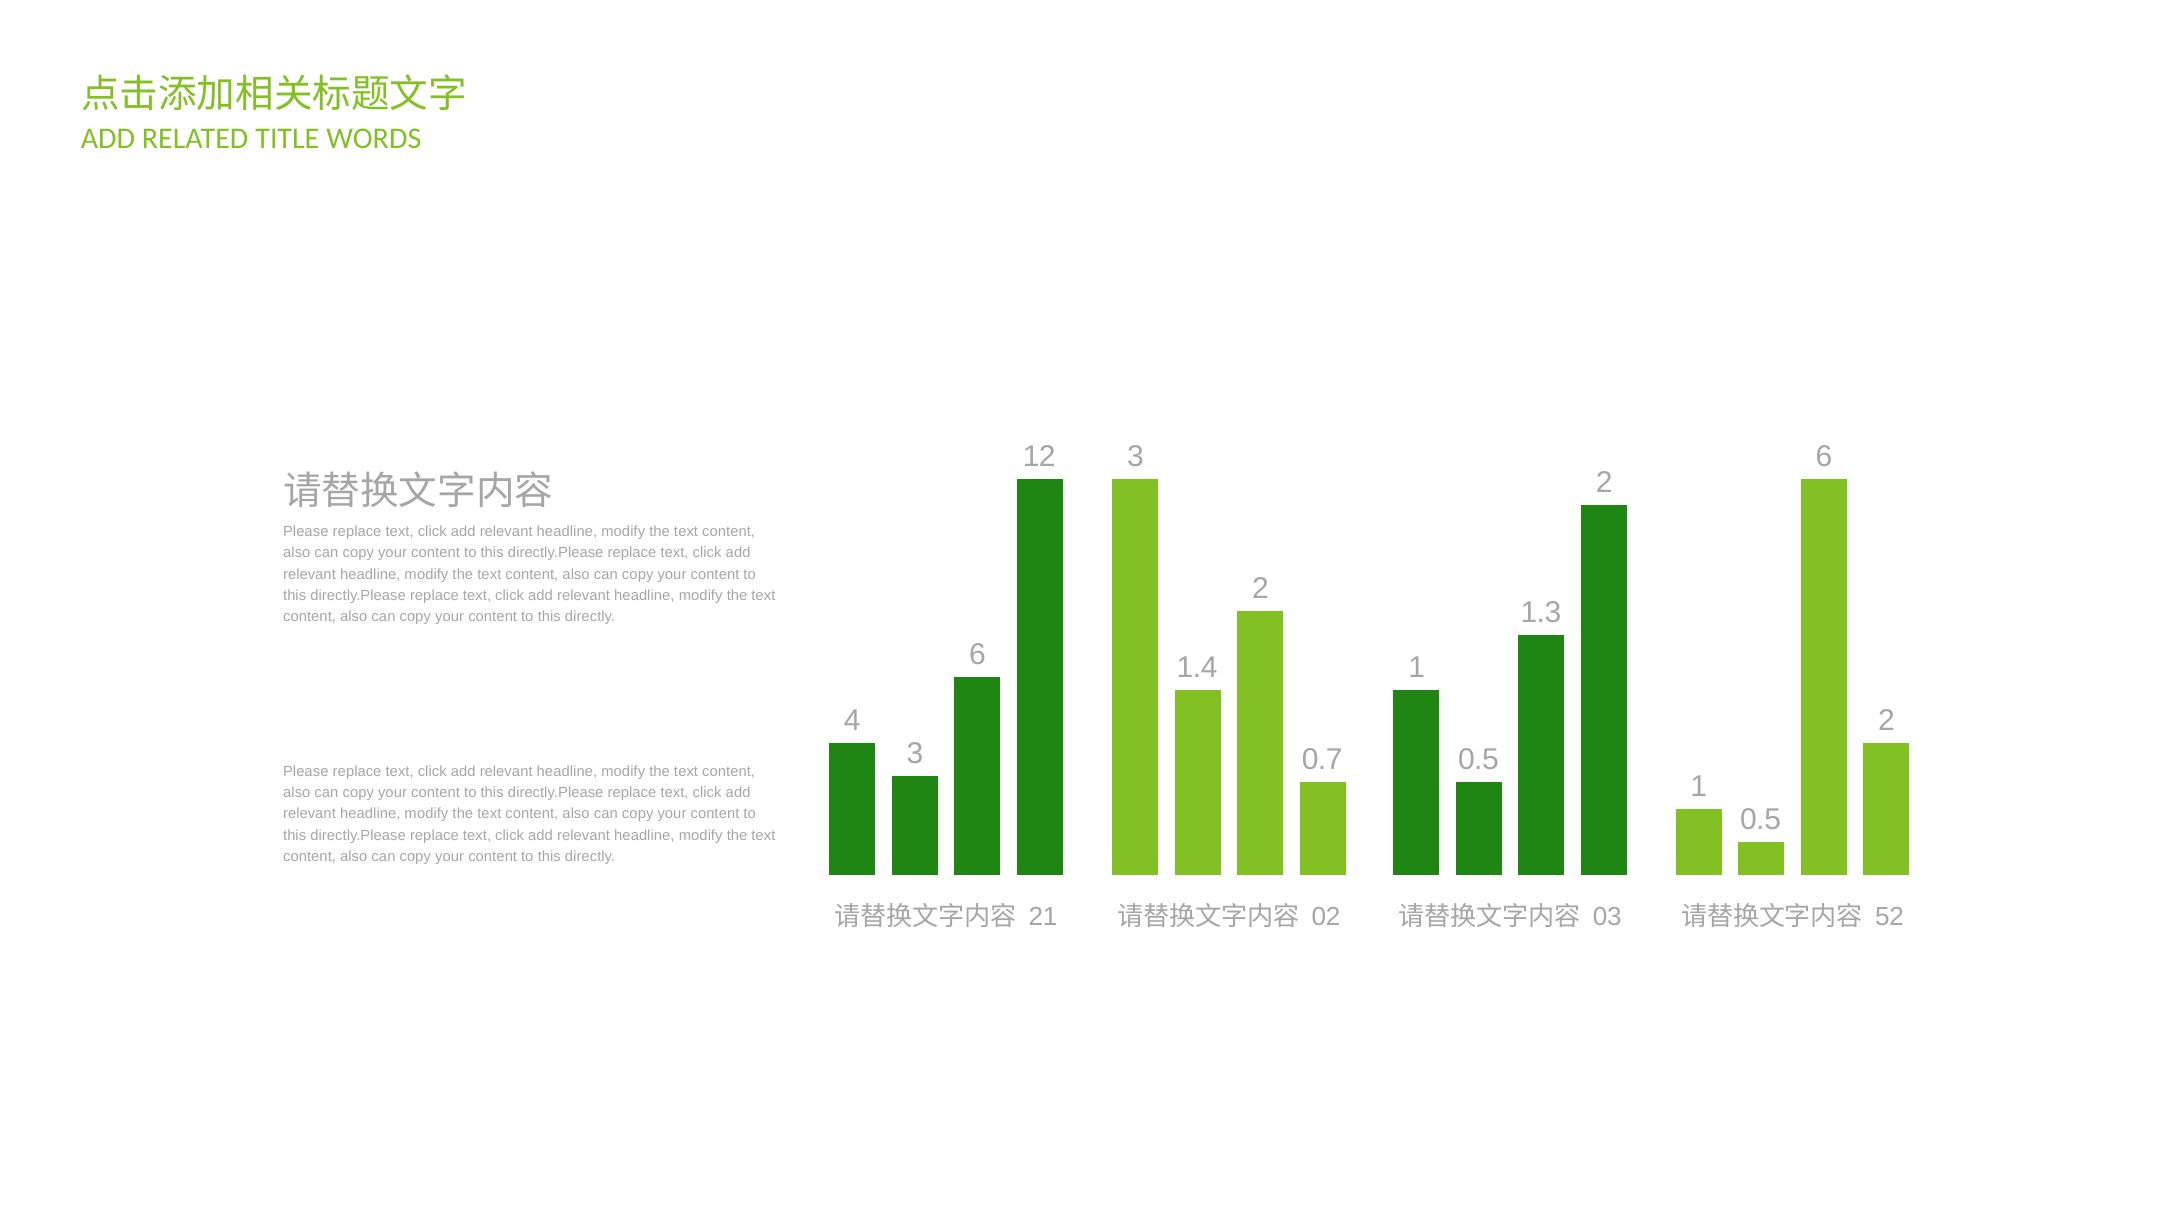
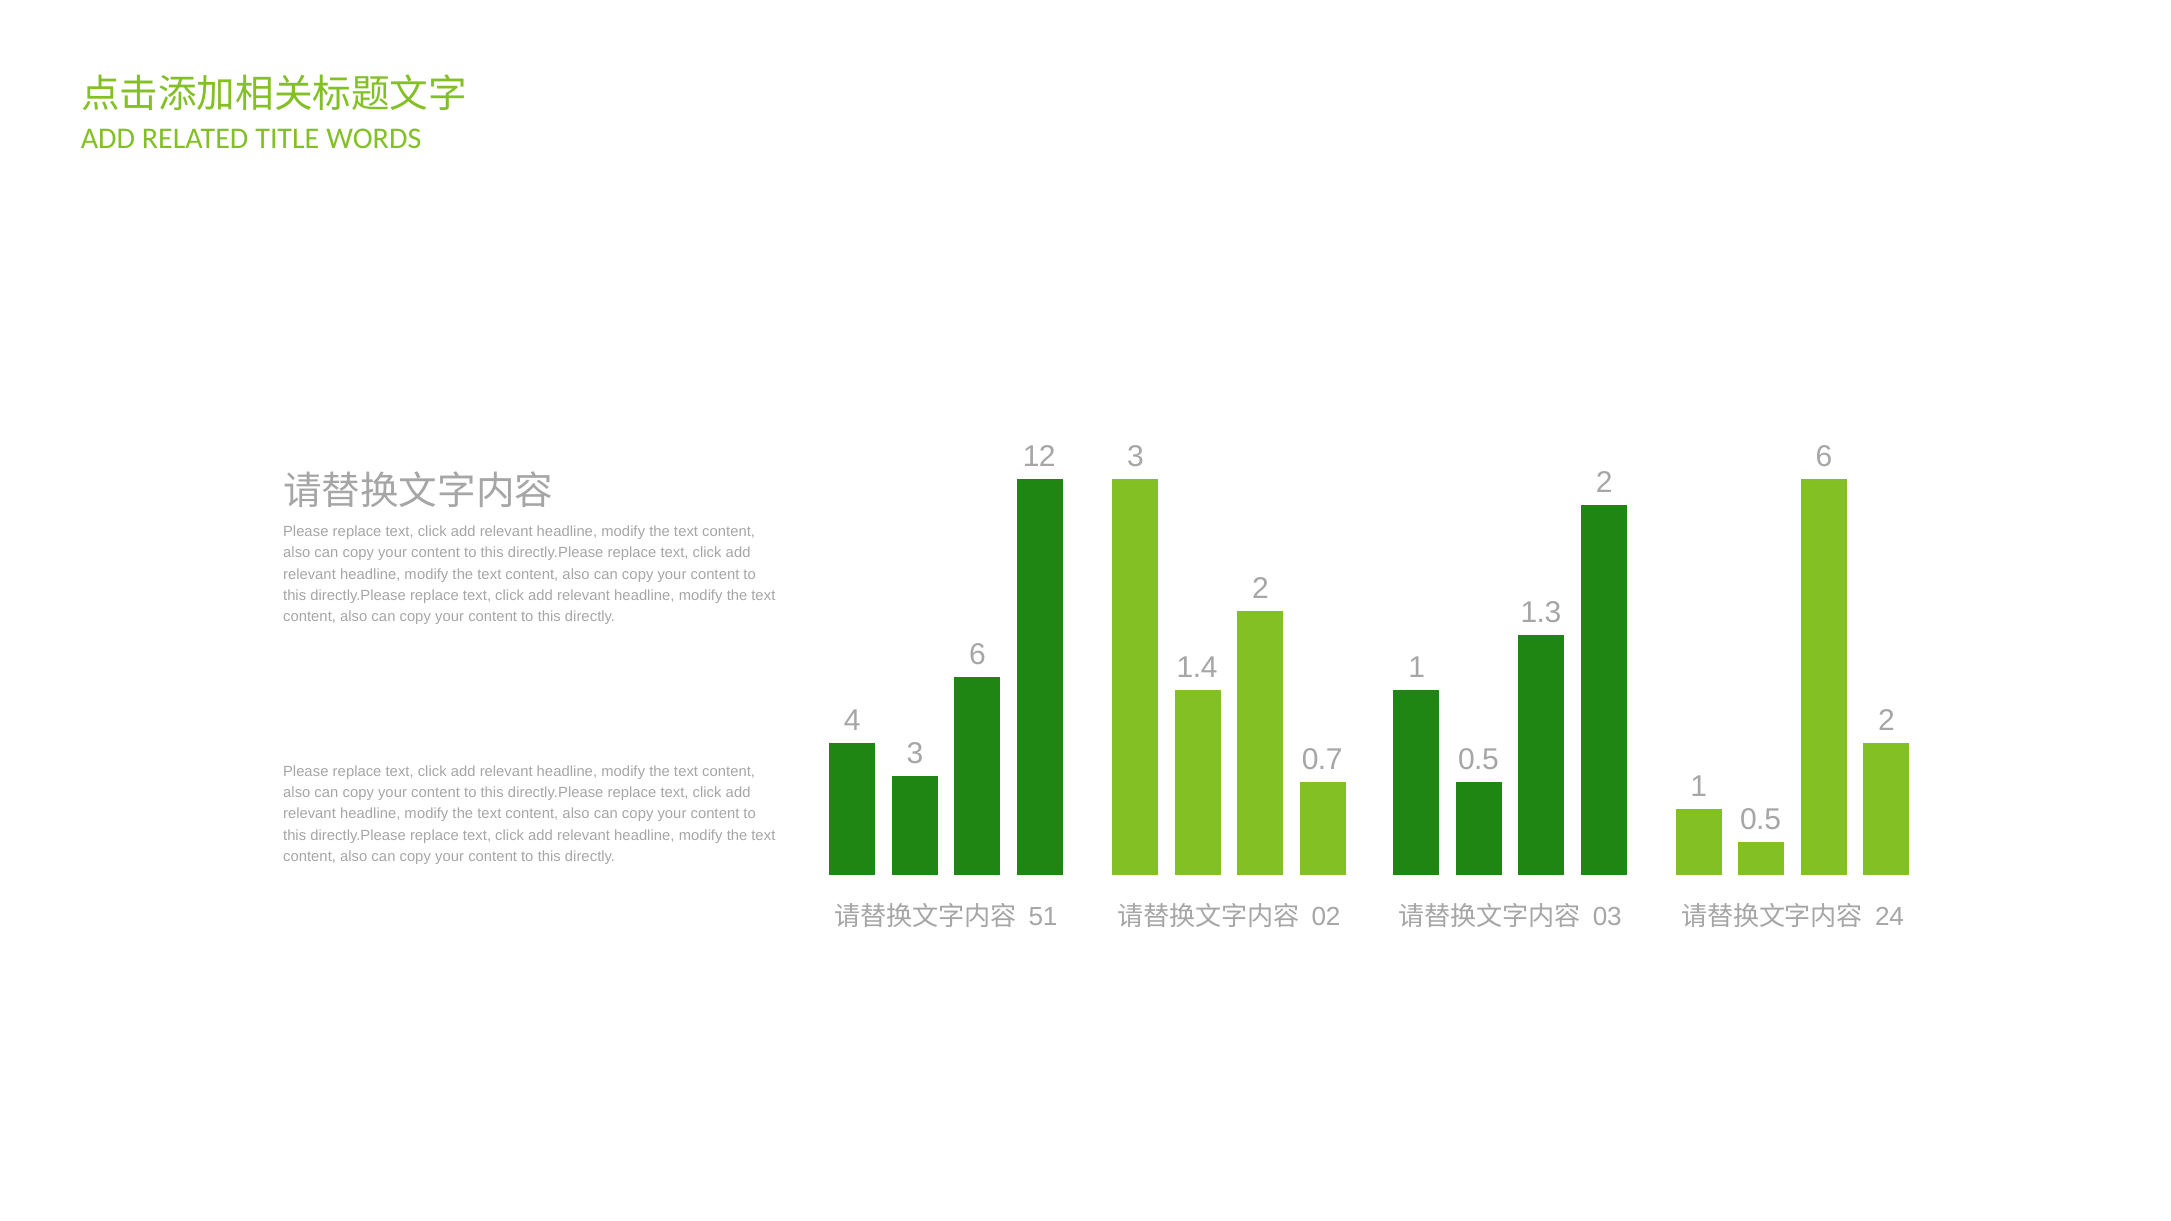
21: 21 -> 51 (1043, 917)
52: 52 -> 24 (1890, 917)
